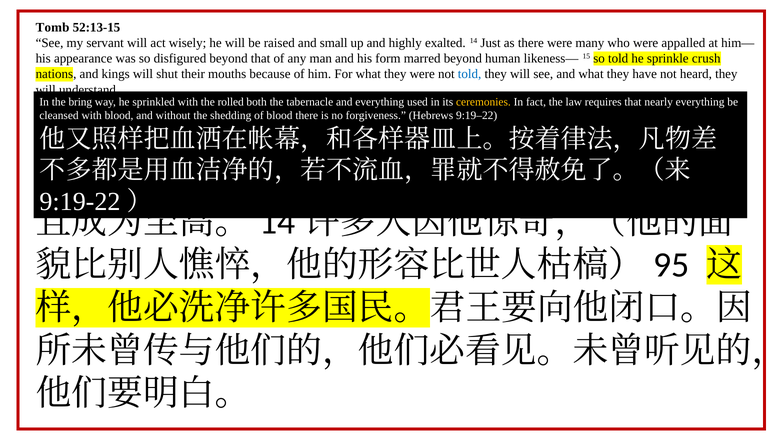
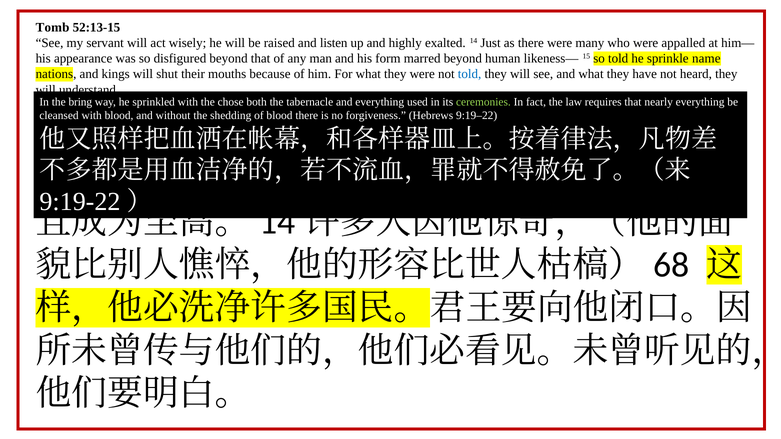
small: small -> listen (334, 43)
crush: crush -> name (706, 59)
rolled: rolled -> chose (231, 102)
ceremonies colour: yellow -> light green (483, 102)
95: 95 -> 68 (671, 265)
